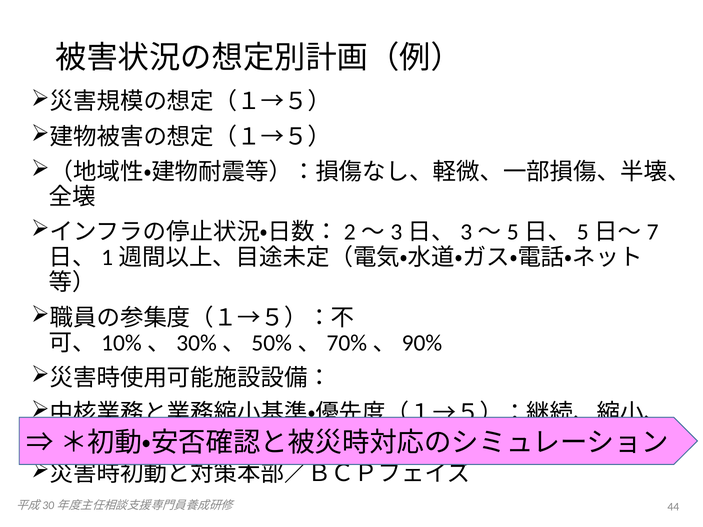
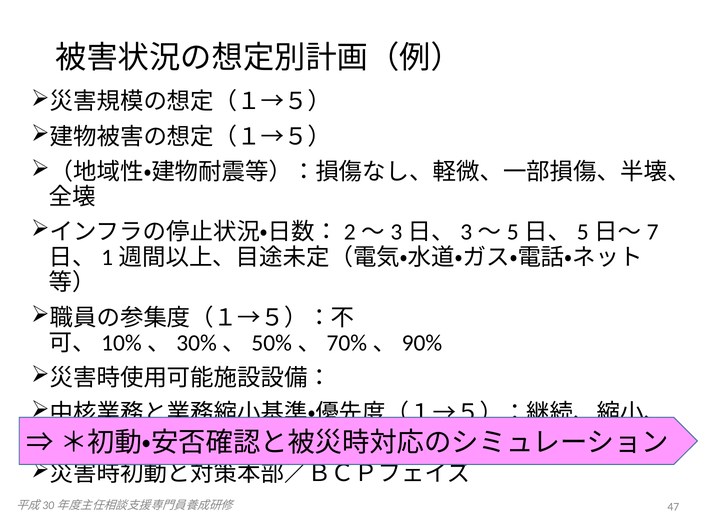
44: 44 -> 47 (673, 507)
